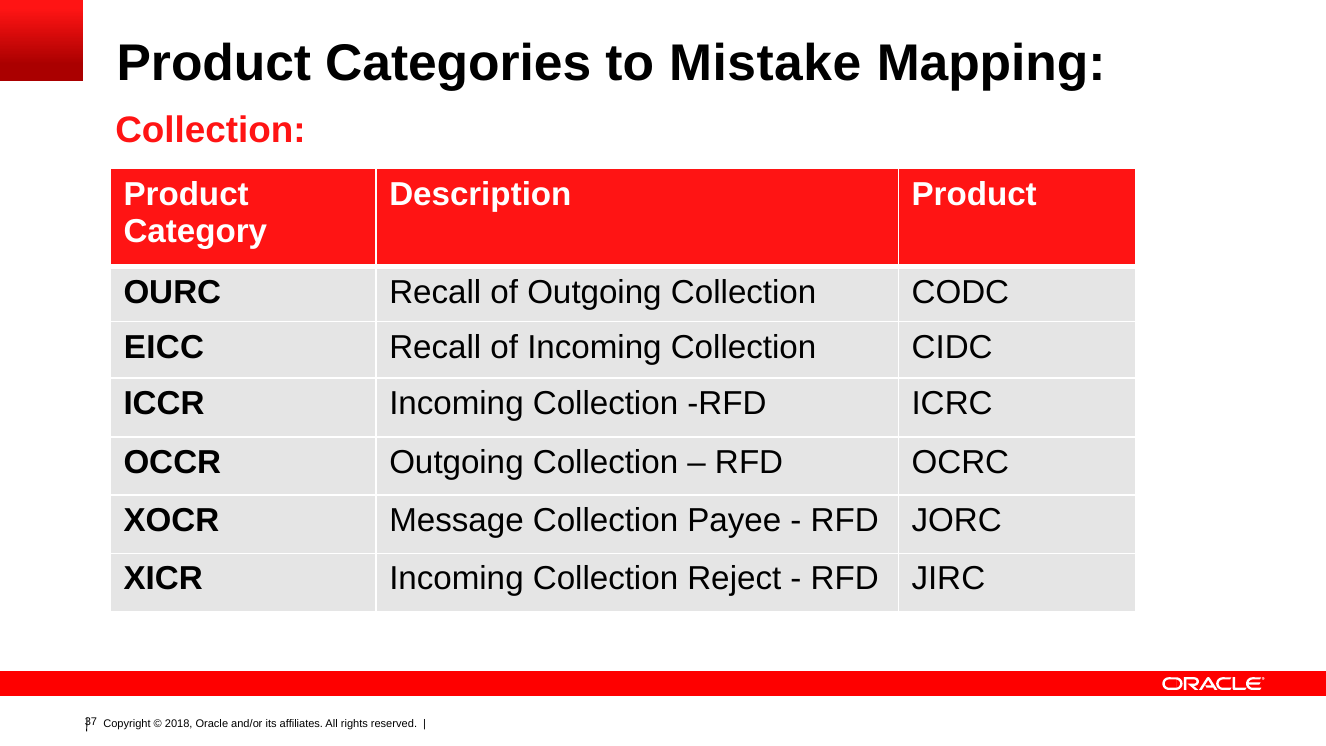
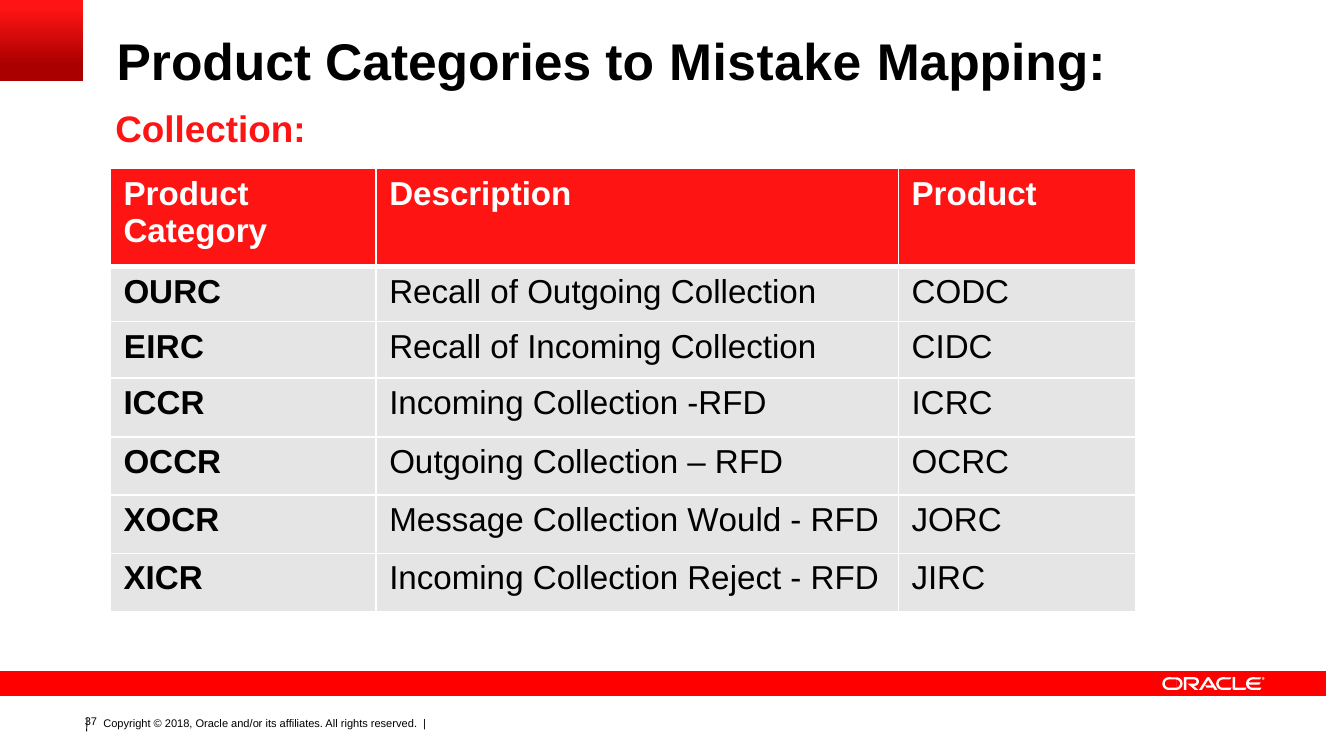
EICC: EICC -> EIRC (164, 347)
Payee: Payee -> Would (734, 521)
